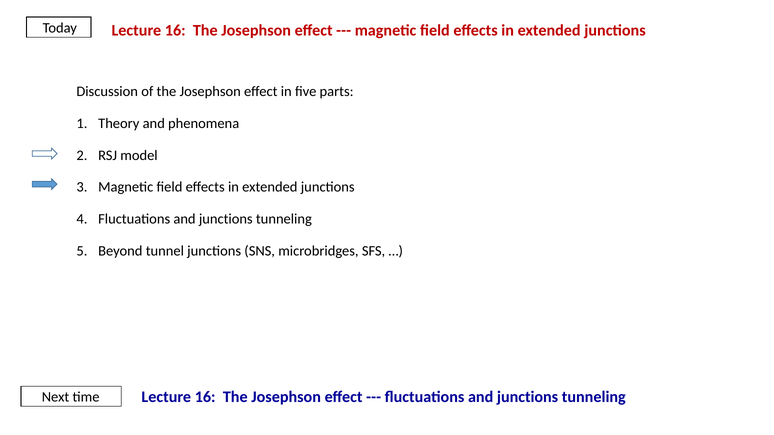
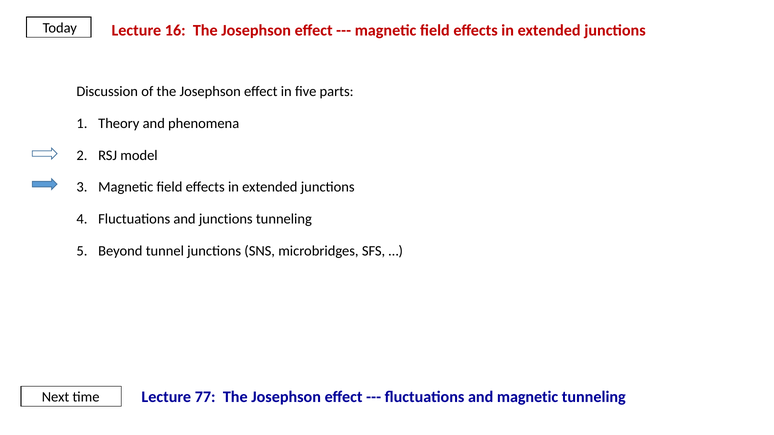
16: 16 -> 77 (205, 397)
junctions: junctions -> magnetic (528, 397)
